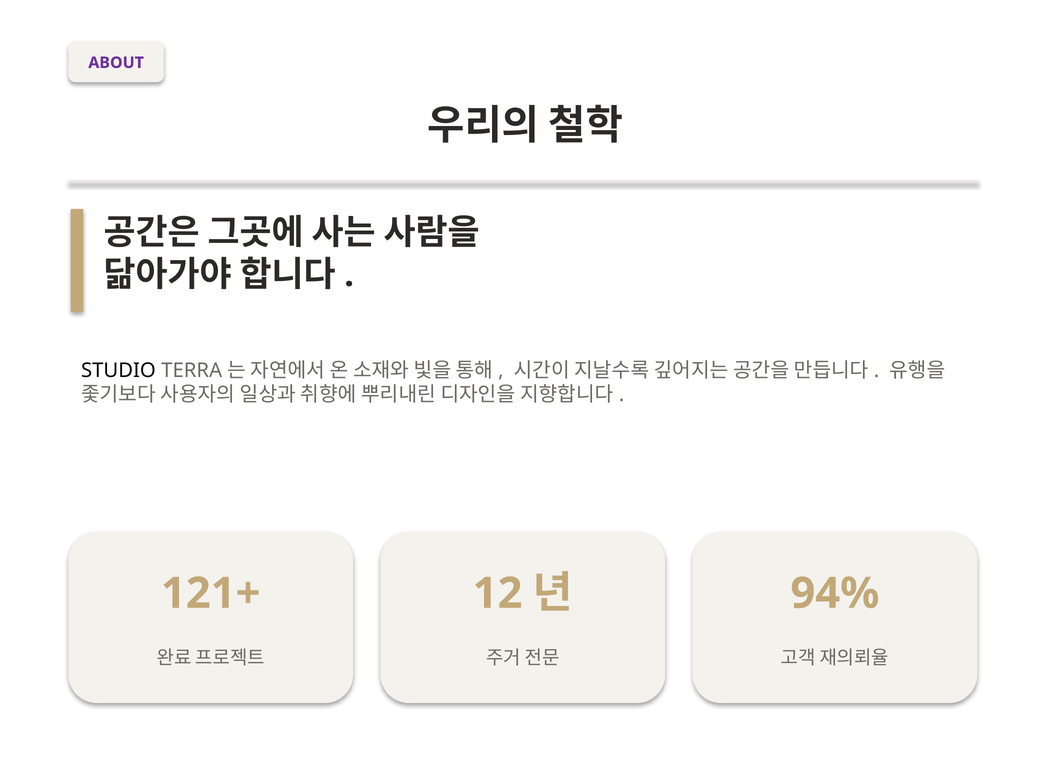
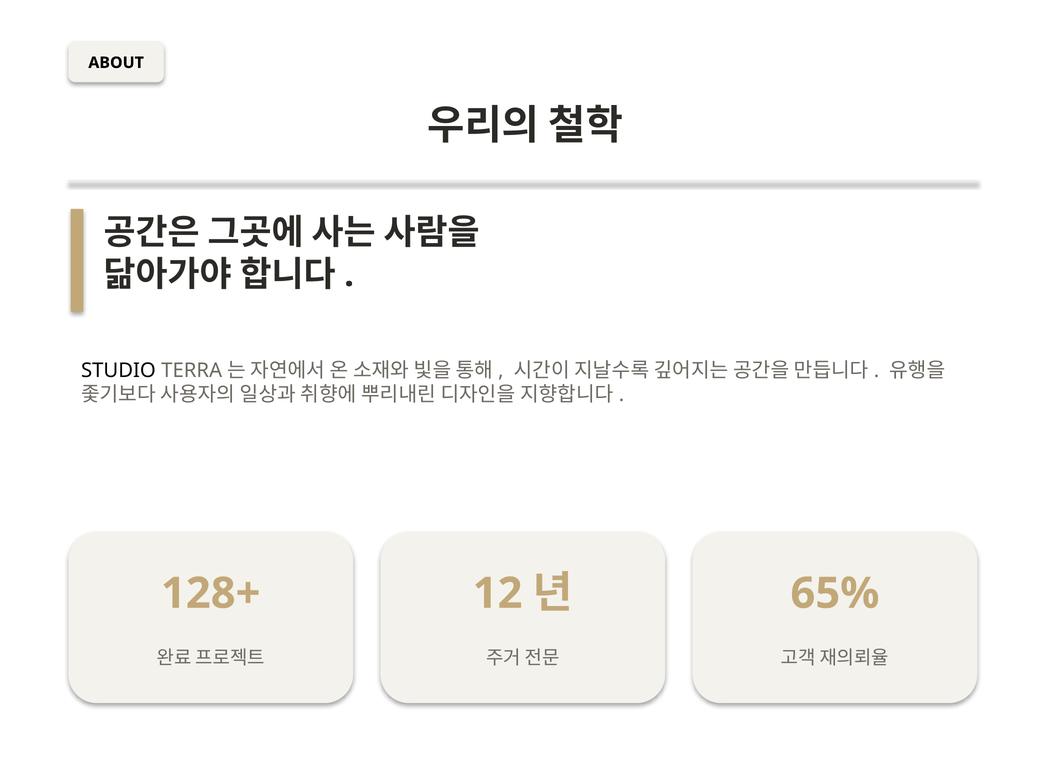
ABOUT colour: purple -> black (116, 63)
121+: 121+ -> 128+ (211, 593)
94%: 94% -> 65% (835, 593)
